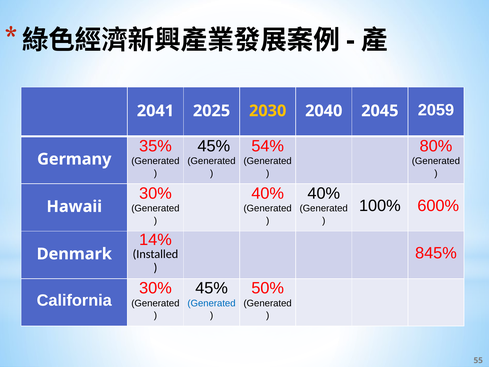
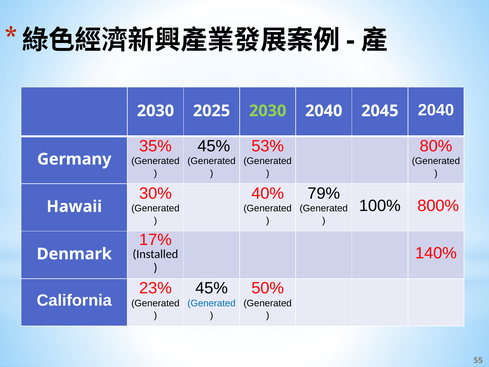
2041: 2041 -> 2030 (155, 111)
2030 colour: yellow -> light green (268, 111)
2045 2059: 2059 -> 2040 (436, 110)
54%: 54% -> 53% (268, 146)
40%: 40% -> 79% (324, 193)
600%: 600% -> 800% (438, 206)
14%: 14% -> 17% (155, 240)
845%: 845% -> 140% (436, 253)
30%: 30% -> 23% (155, 288)
